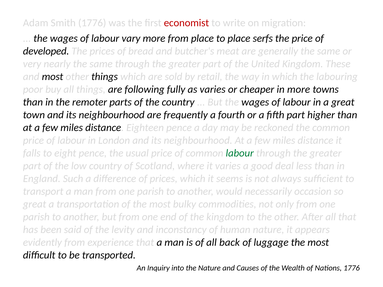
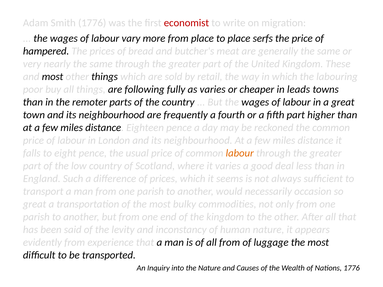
developed: developed -> hampered (46, 51)
in more: more -> leads (299, 89)
labour colour: green -> orange (240, 153)
all back: back -> from (230, 243)
